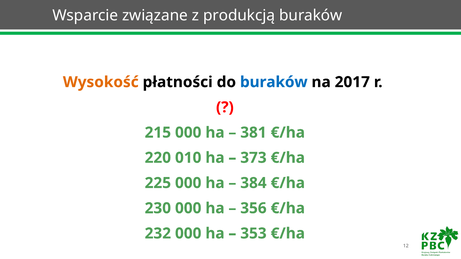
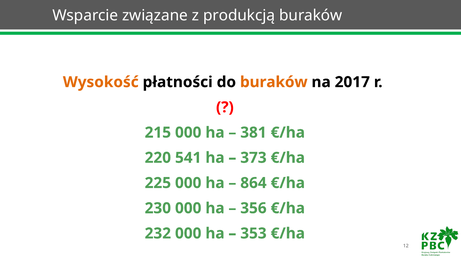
buraków colour: blue -> orange (274, 82)
010: 010 -> 541 (188, 158)
384: 384 -> 864 (253, 183)
